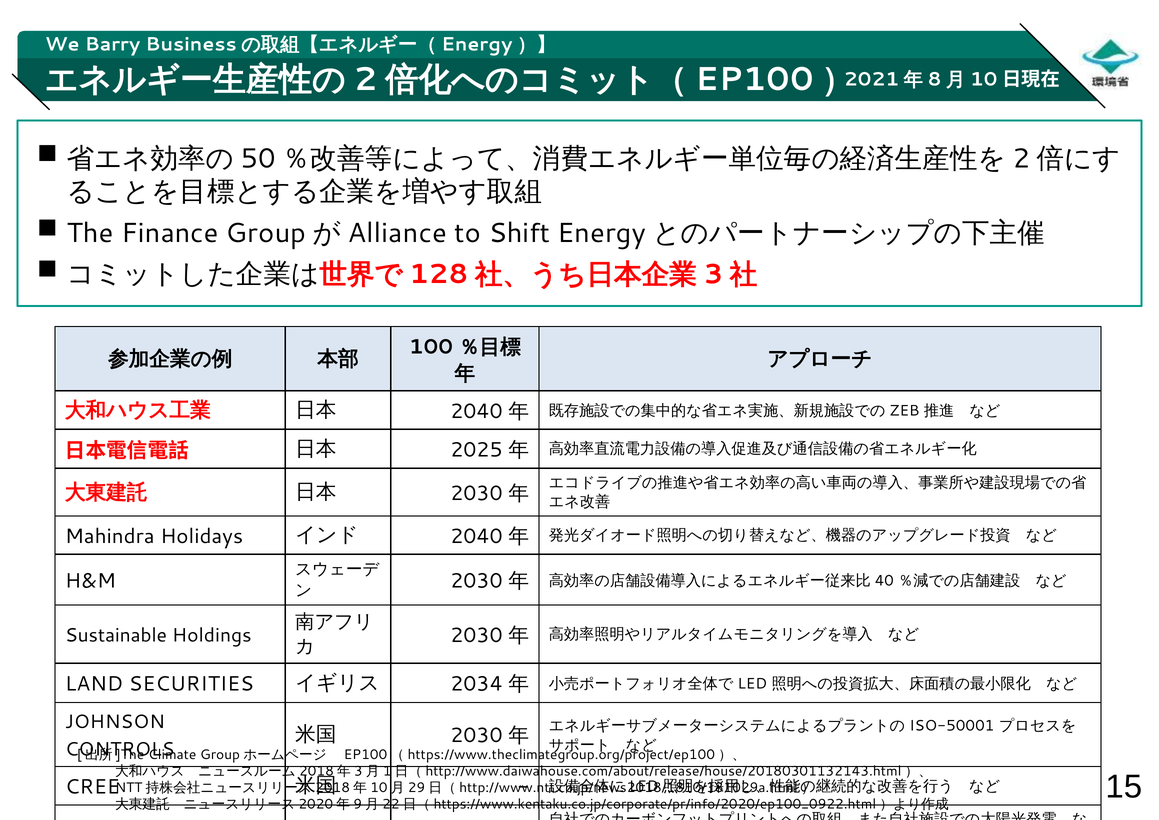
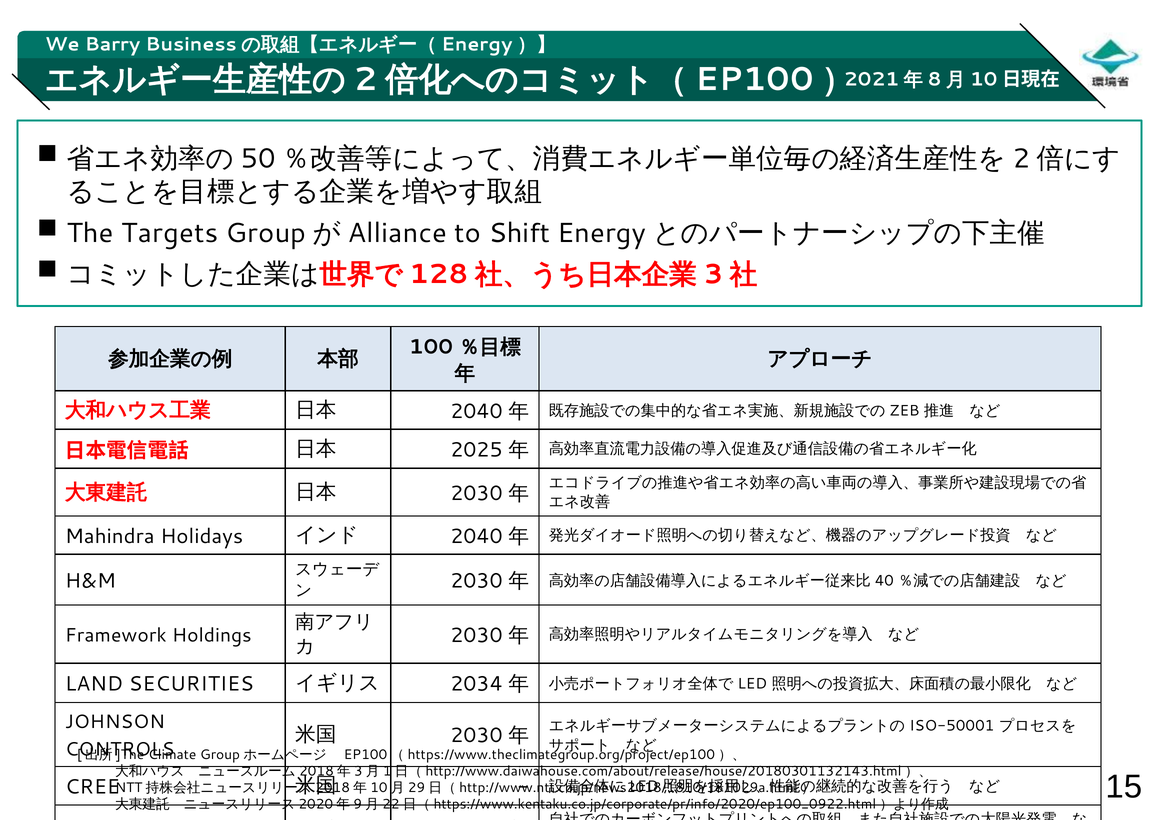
Finance: Finance -> Targets (170, 233)
Sustainable: Sustainable -> Framework (116, 635)
